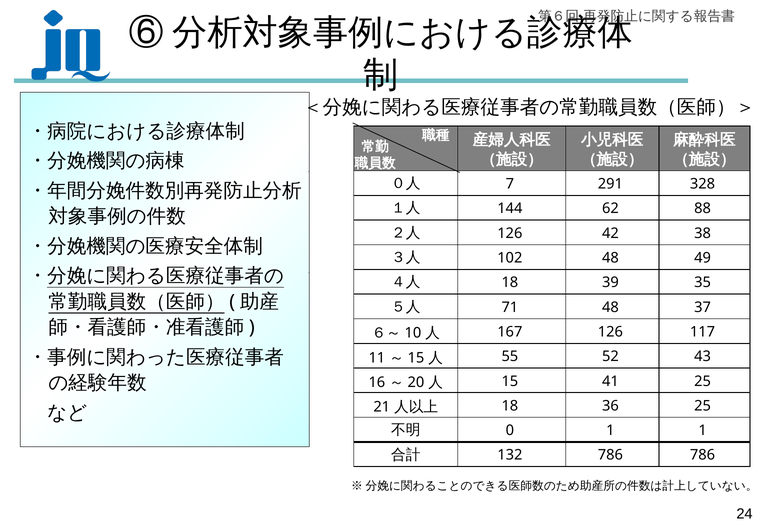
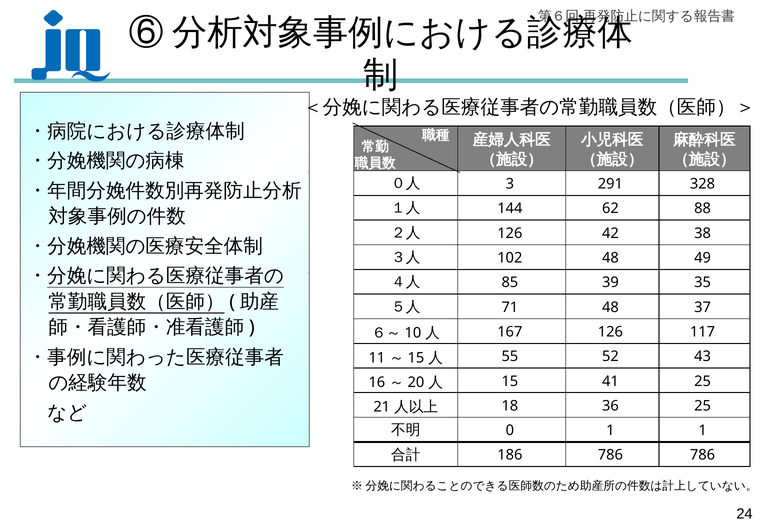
7: 7 -> 3 (510, 184)
18: 18 -> 85 (510, 282)
132: 132 -> 186 (510, 455)
